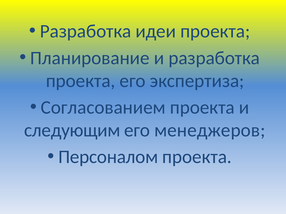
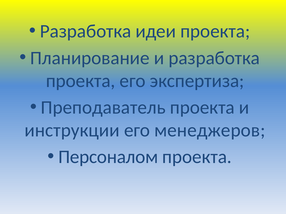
Согласованием: Согласованием -> Преподаватель (103, 108)
следующим: следующим -> инструкции (72, 131)
